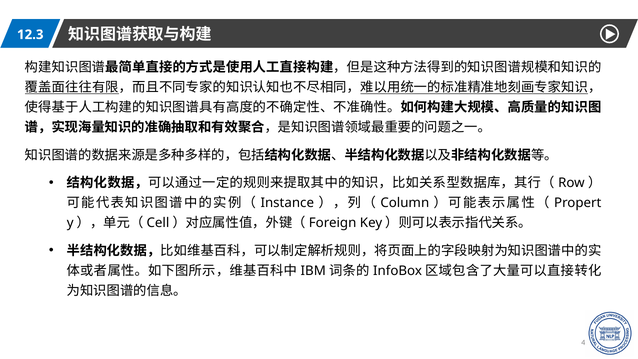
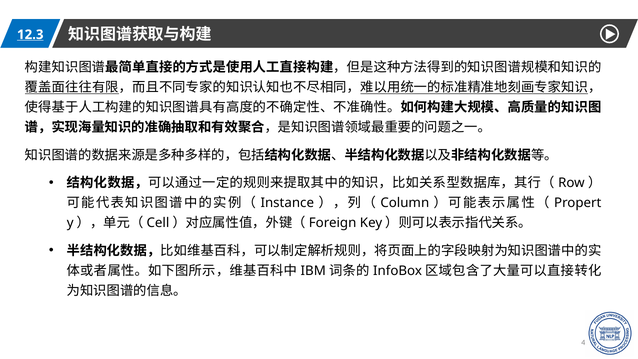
12.3 underline: none -> present (30, 35)
